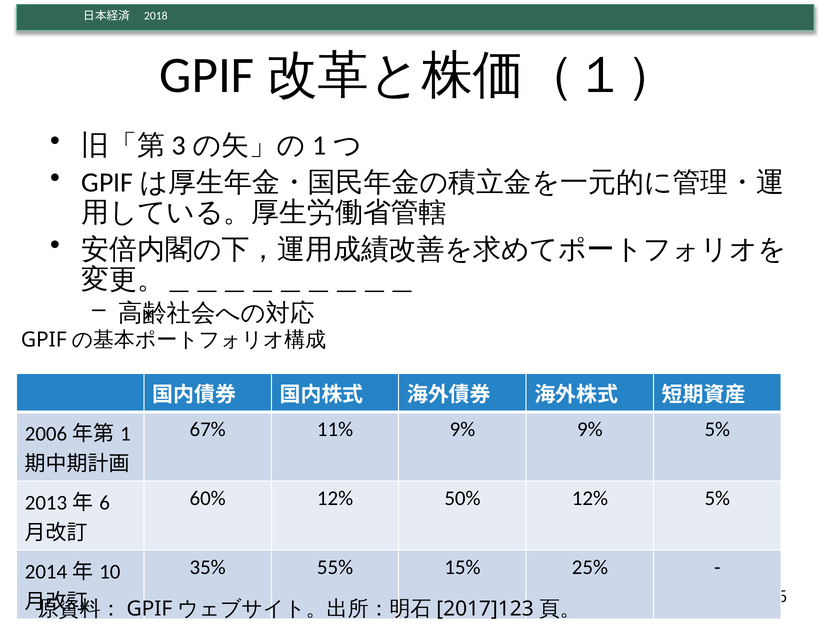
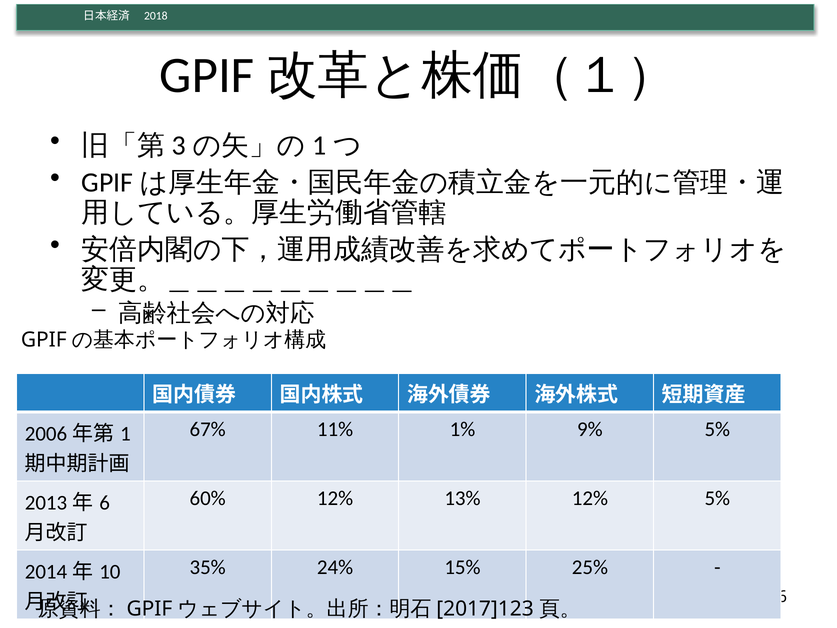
11% 9%: 9% -> 1% (462, 429)
50%: 50% -> 13% (462, 498)
55%: 55% -> 24% (335, 567)
